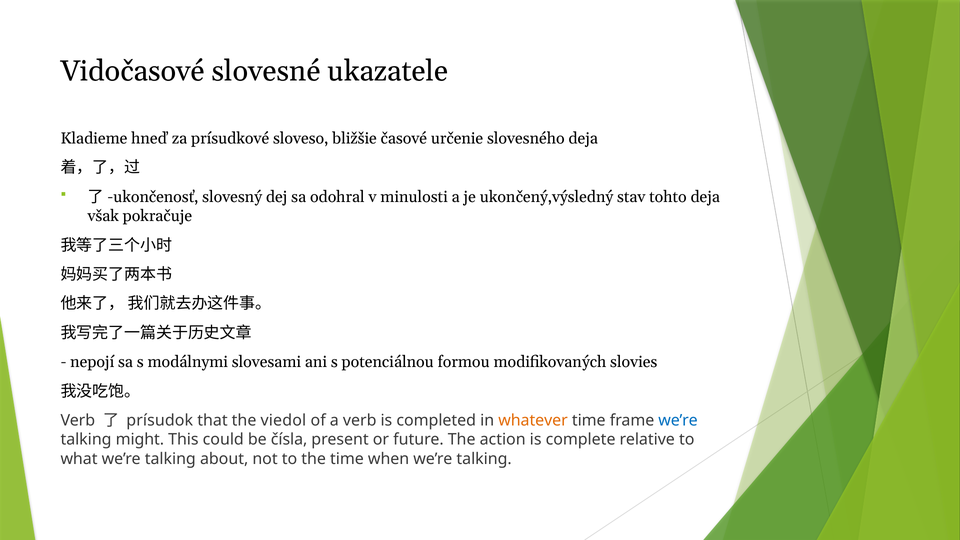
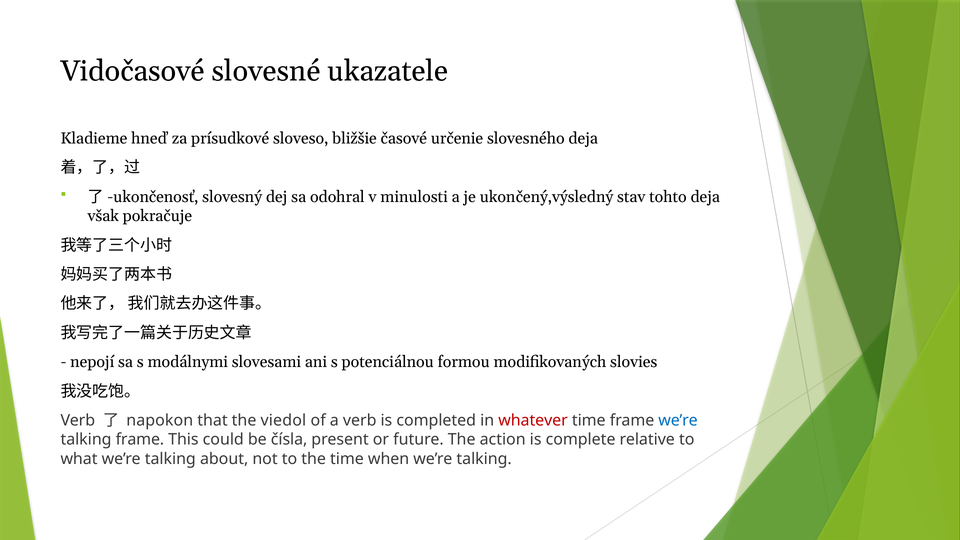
prísudok: prísudok -> napokon (160, 420)
whatever colour: orange -> red (533, 420)
talking might: might -> frame (140, 440)
